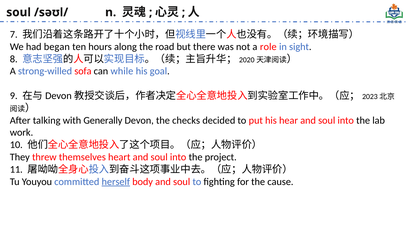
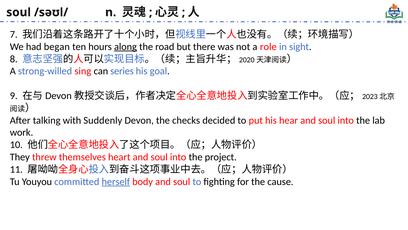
along underline: none -> present (125, 47)
sofa: sofa -> sing (83, 71)
while: while -> series (122, 71)
Generally: Generally -> Suddenly (103, 120)
